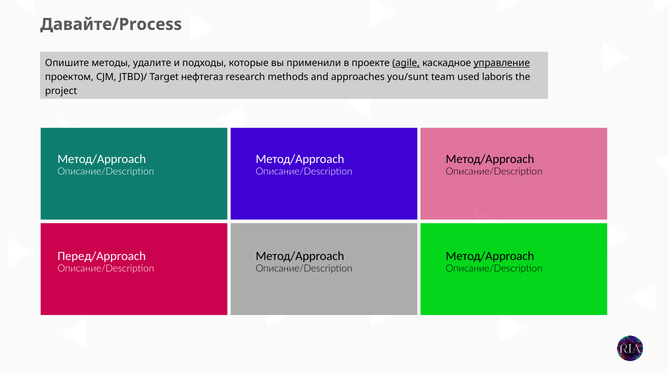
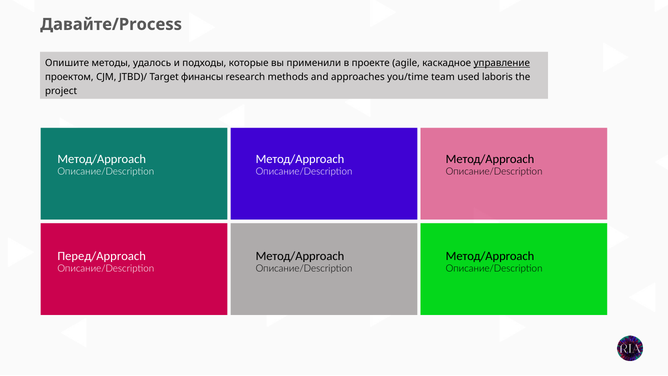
удалите: удалите -> удалось (152, 63)
agile underline: present -> none (406, 63)
нефтегаз: нефтегаз -> финансы (202, 77)
you/sunt: you/sunt -> you/time (408, 77)
